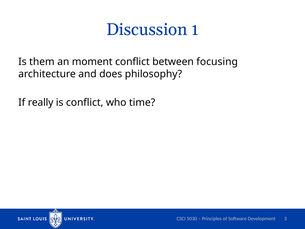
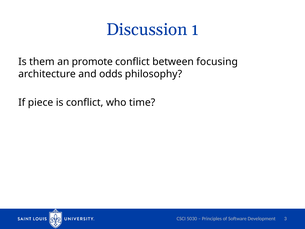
moment: moment -> promote (92, 62)
does: does -> odds (111, 74)
really: really -> piece (41, 102)
